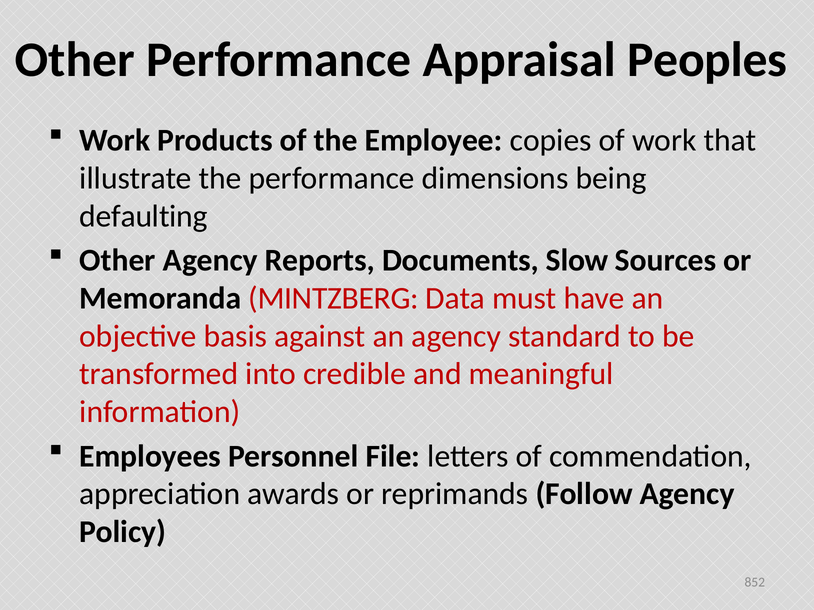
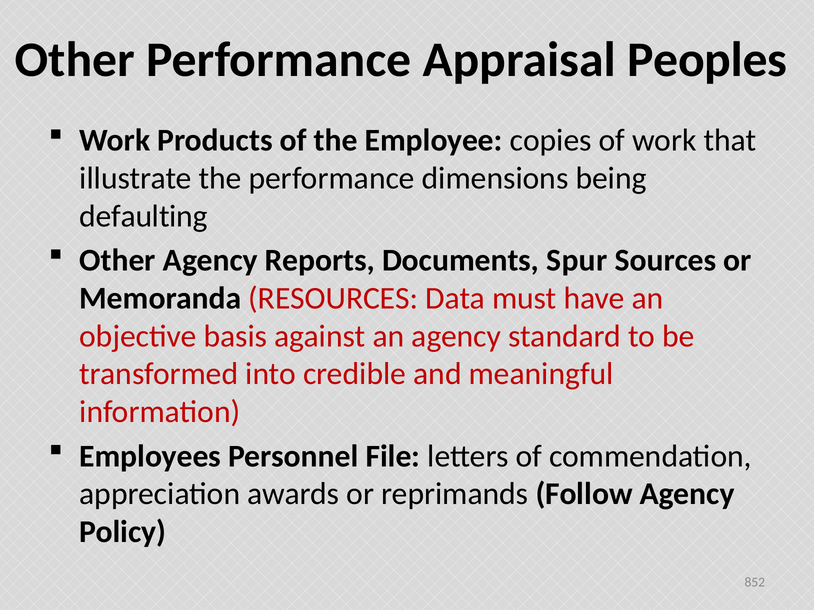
Slow: Slow -> Spur (577, 261)
MINTZBERG: MINTZBERG -> RESOURCES (333, 299)
